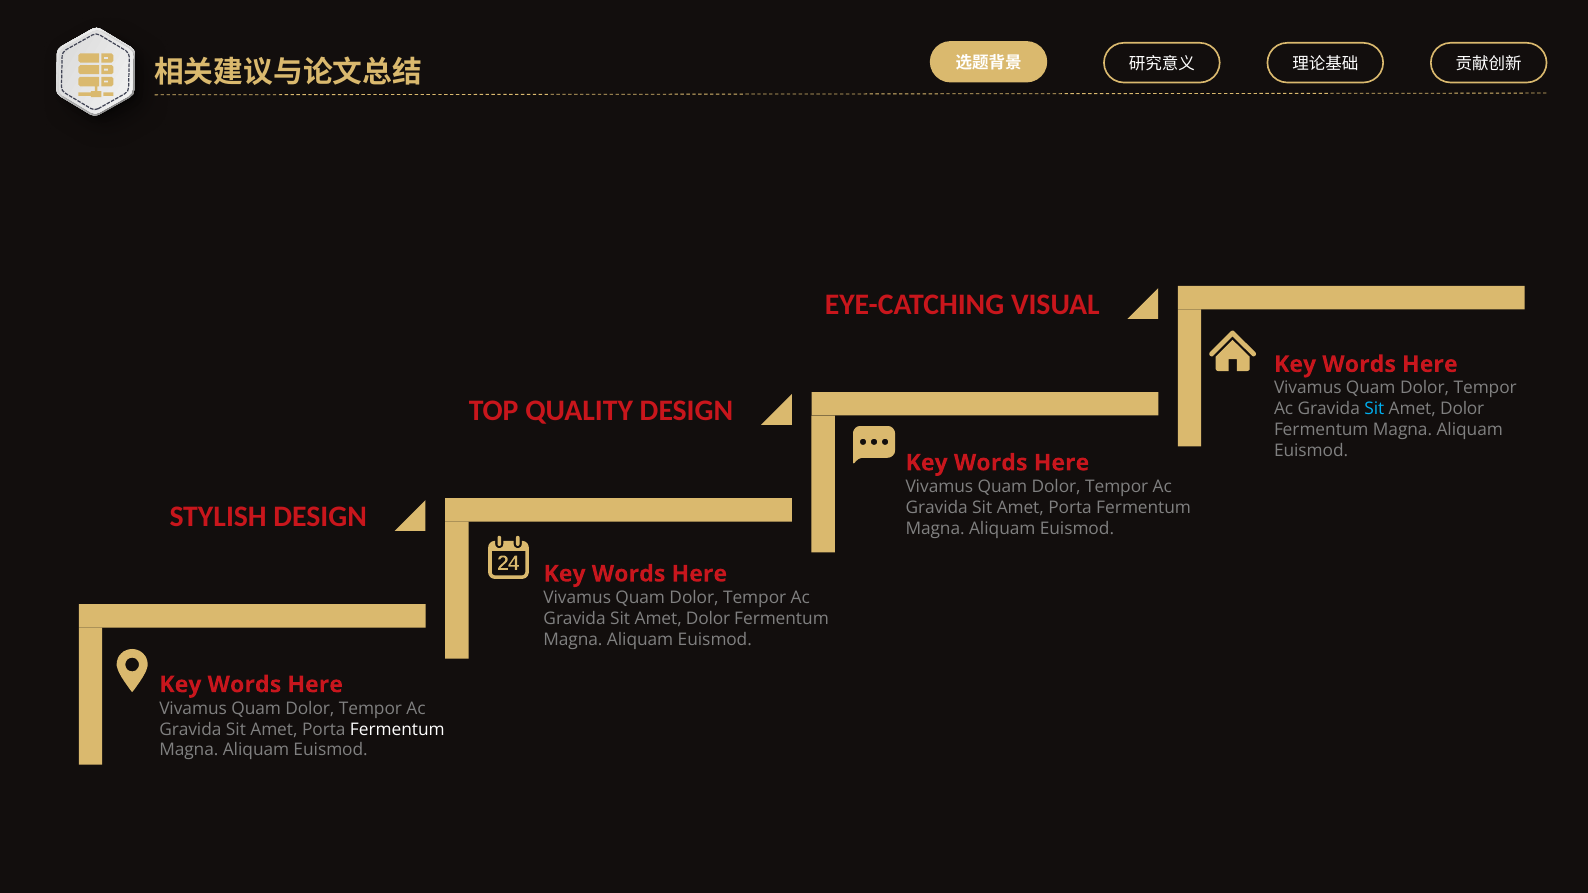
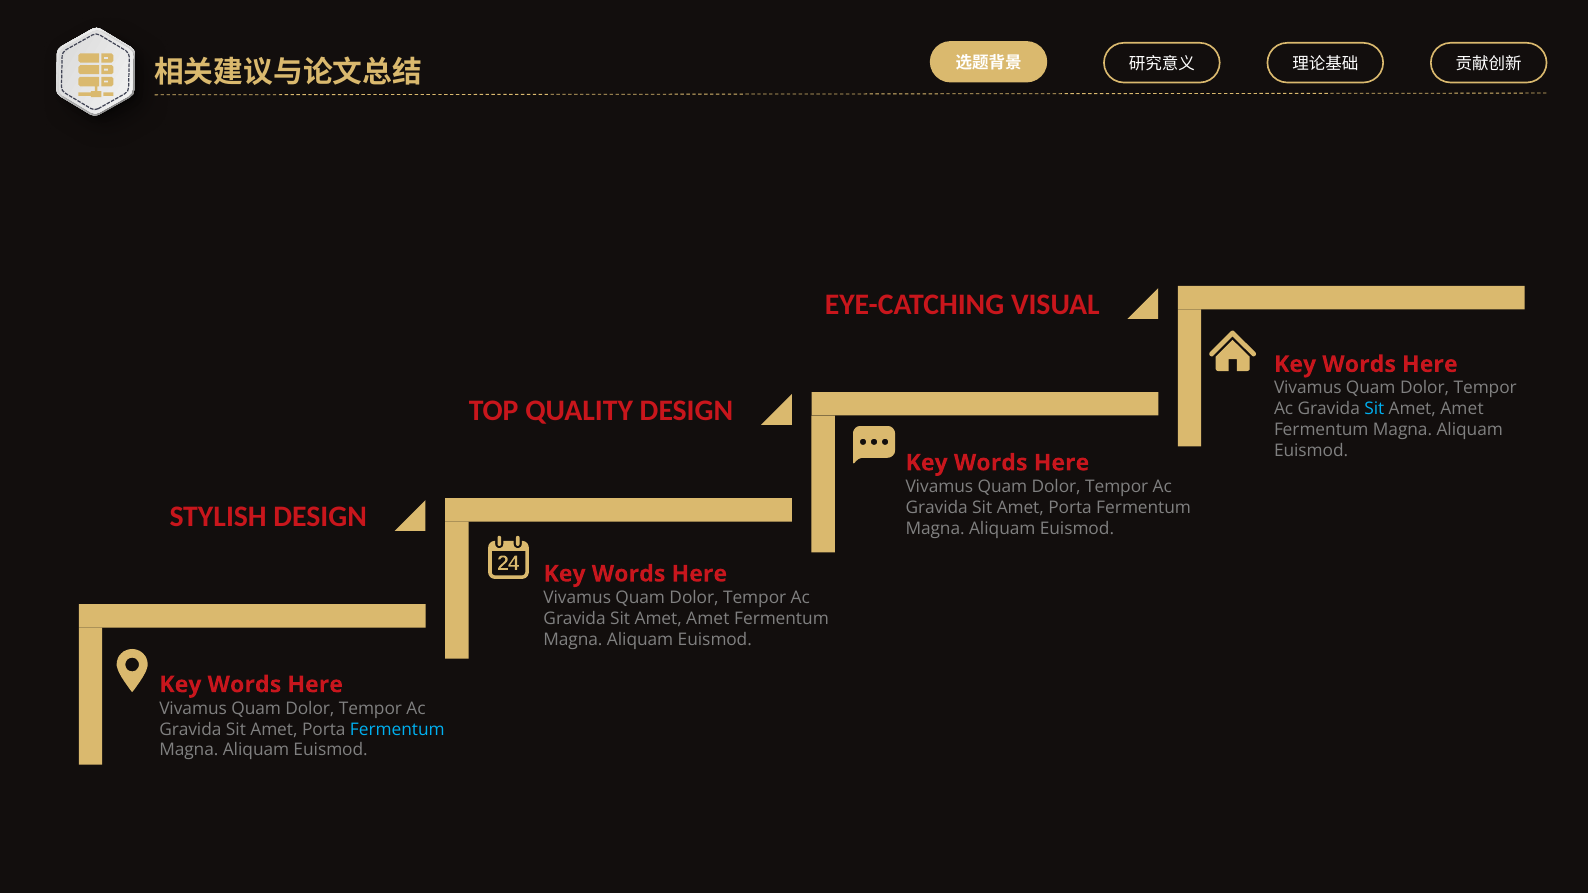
Dolor: Dolor -> Amet (1462, 409)
Dolor: Dolor -> Amet (708, 619)
Fermentum colour: white -> light blue (397, 729)
